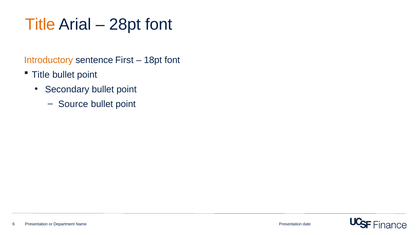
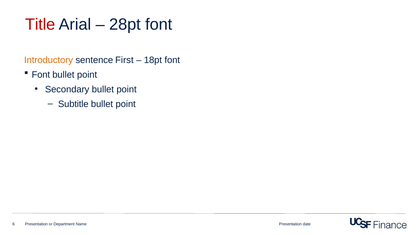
Title colour: orange -> red (40, 25)
Title: Title -> Font (41, 75)
Source: Source -> Subtitle (73, 104)
